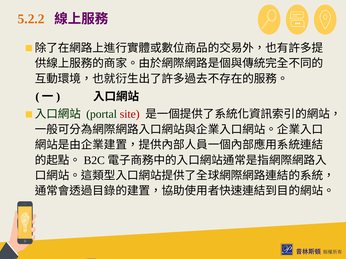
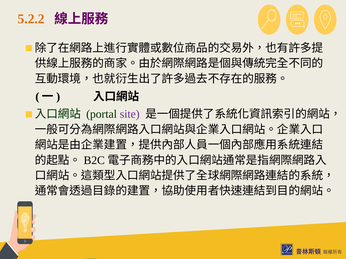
site colour: red -> purple (130, 114)
